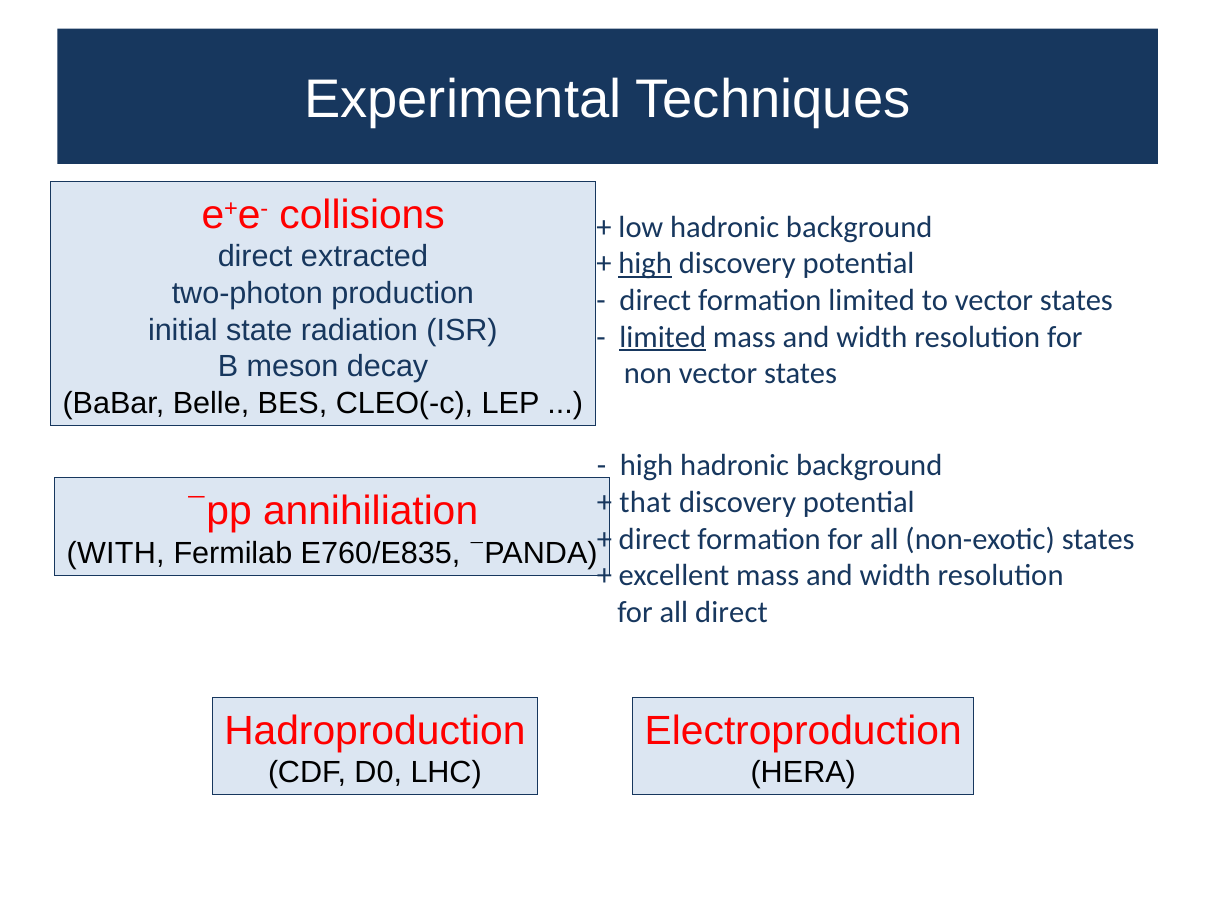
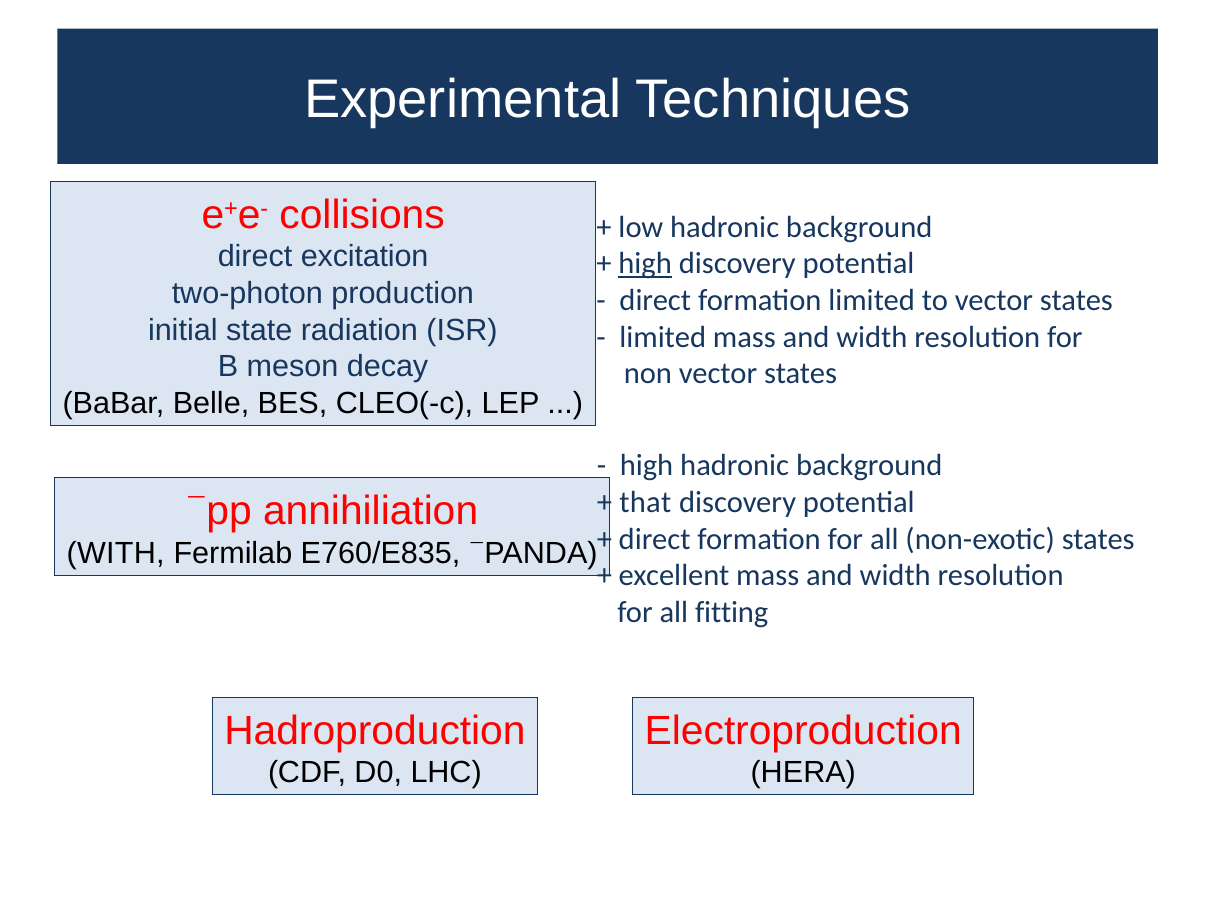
extracted: extracted -> excitation (365, 257)
limited underline: present -> none (663, 337)
all direct: direct -> fitting (732, 613)
